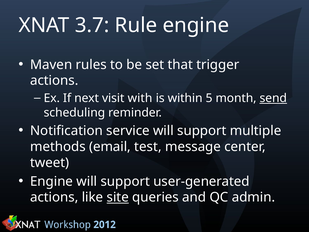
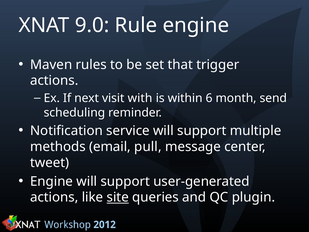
3.7: 3.7 -> 9.0 (92, 25)
5: 5 -> 6 (209, 98)
send underline: present -> none (273, 98)
test: test -> pull (148, 146)
admin: admin -> plugin (253, 197)
